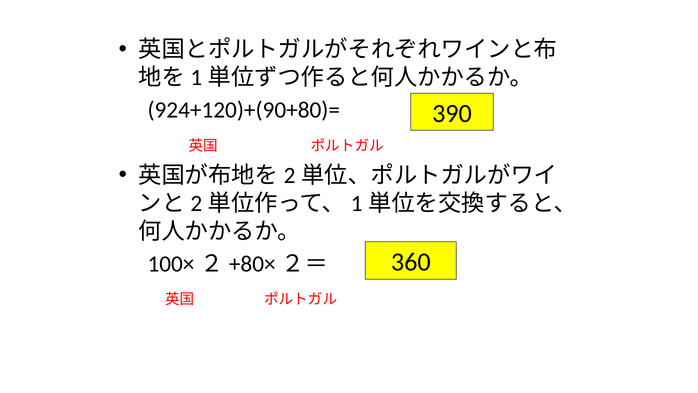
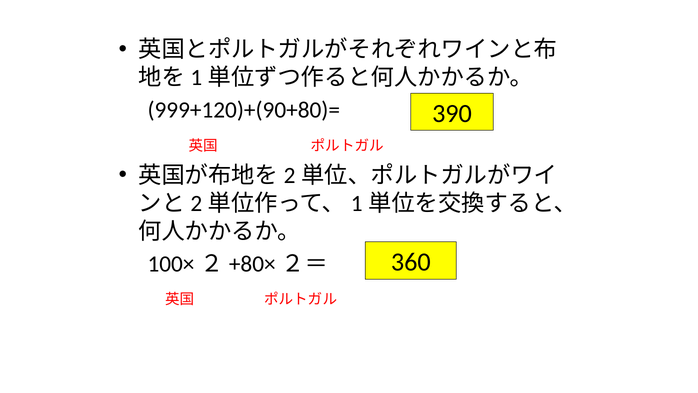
924+120)+(90+80)=: 924+120)+(90+80)= -> 999+120)+(90+80)= (244, 110)
